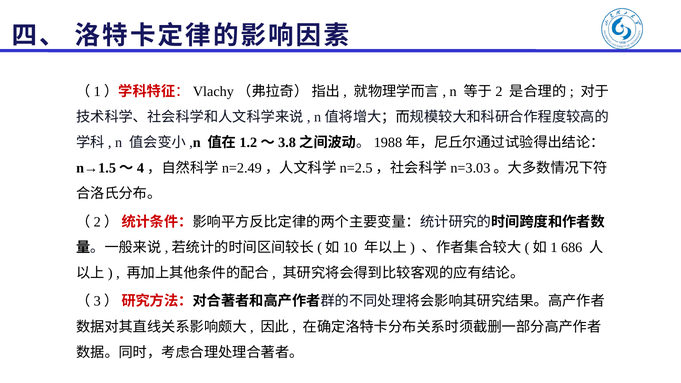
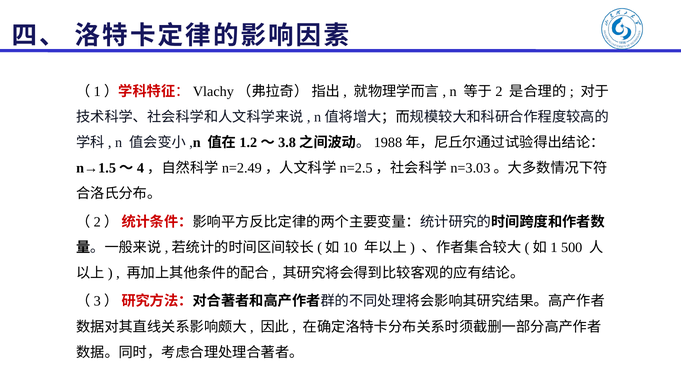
686: 686 -> 500 (572, 247)
